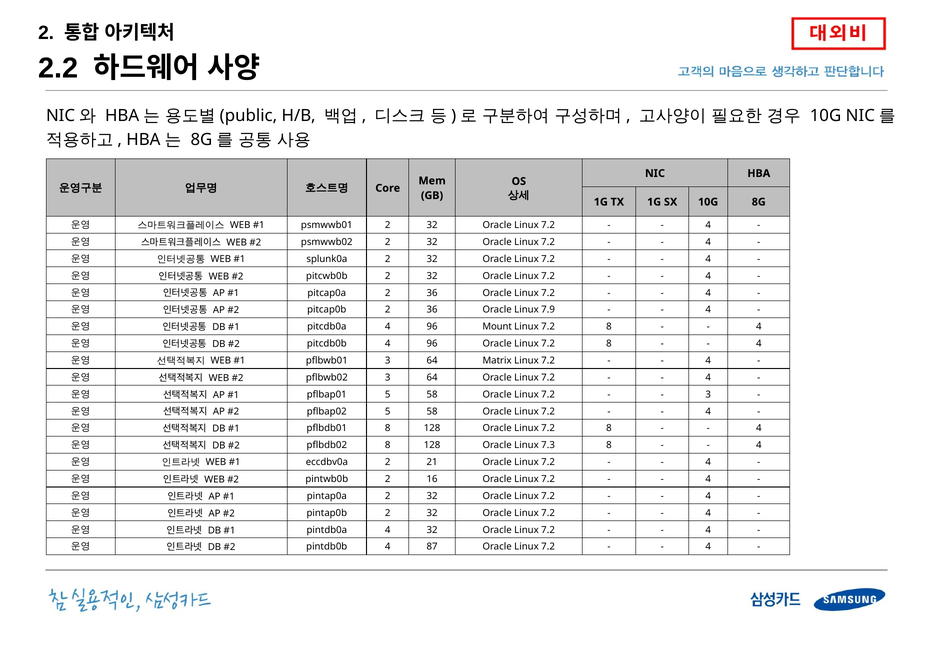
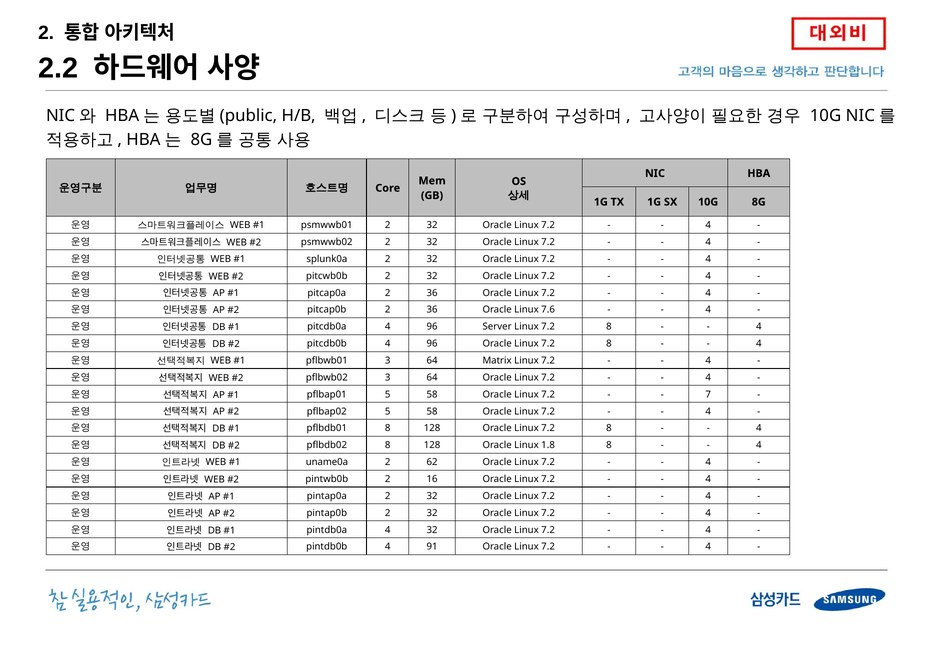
7.9: 7.9 -> 7.6 (548, 310)
Mount: Mount -> Server (497, 327)
3: 3 -> 7 (708, 394)
7.3: 7.3 -> 1.8 (548, 445)
eccdbv0a: eccdbv0a -> uname0a (327, 462)
21: 21 -> 62 (432, 462)
87: 87 -> 91 (432, 547)
